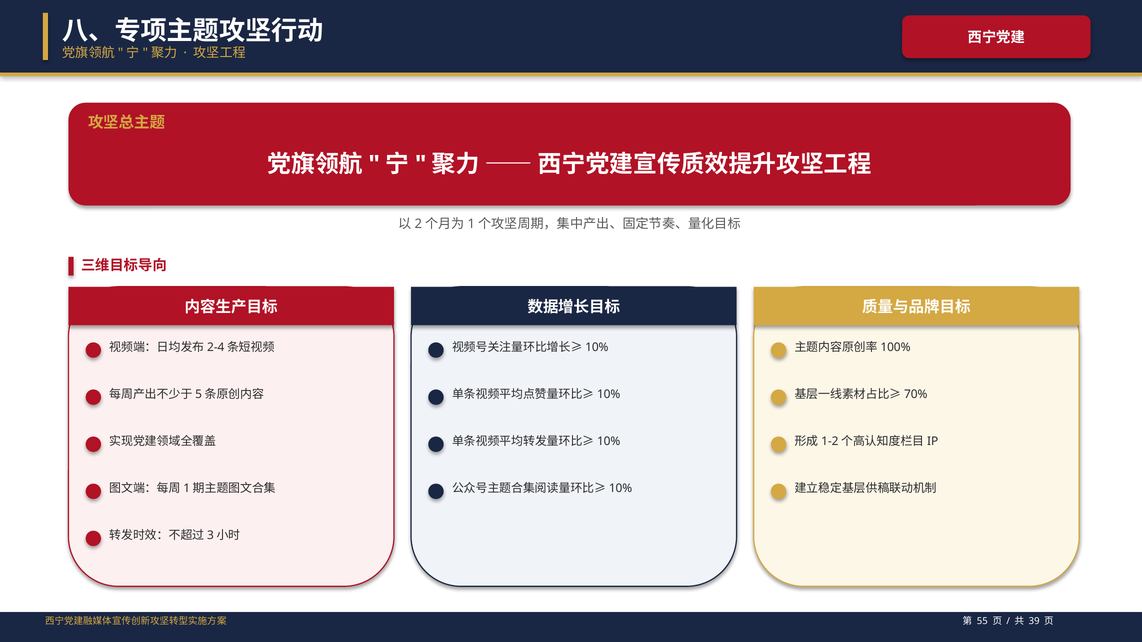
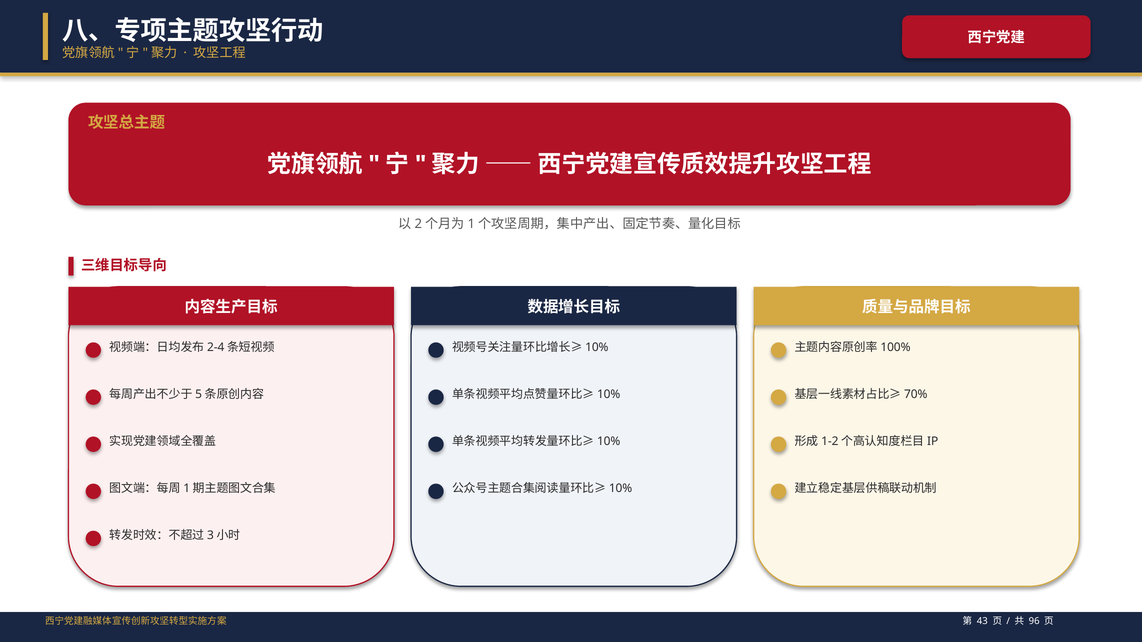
55: 55 -> 43 (982, 622)
39: 39 -> 96 (1034, 622)
